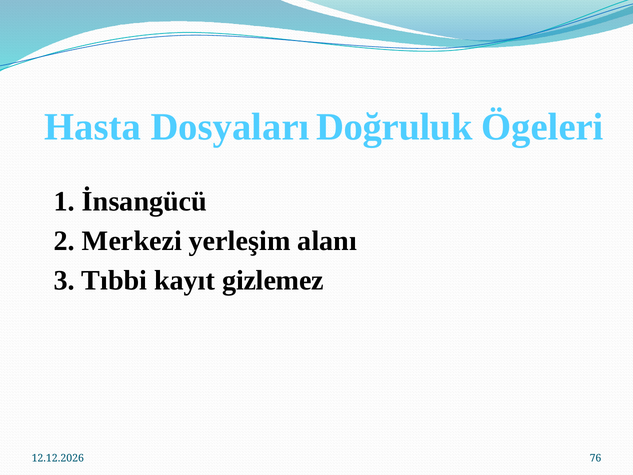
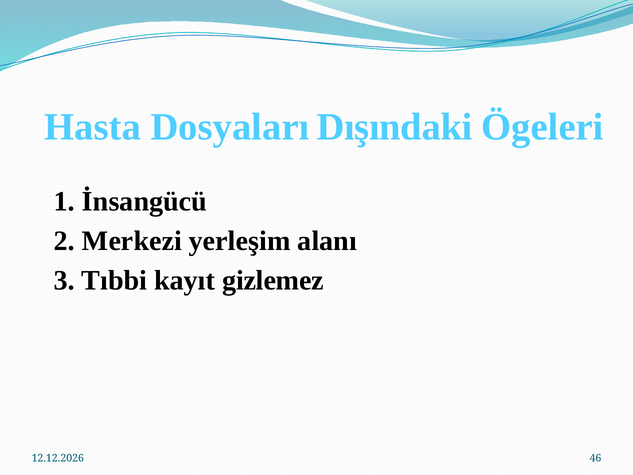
Doğruluk: Doğruluk -> Dışındaki (394, 127)
76: 76 -> 46 (596, 458)
